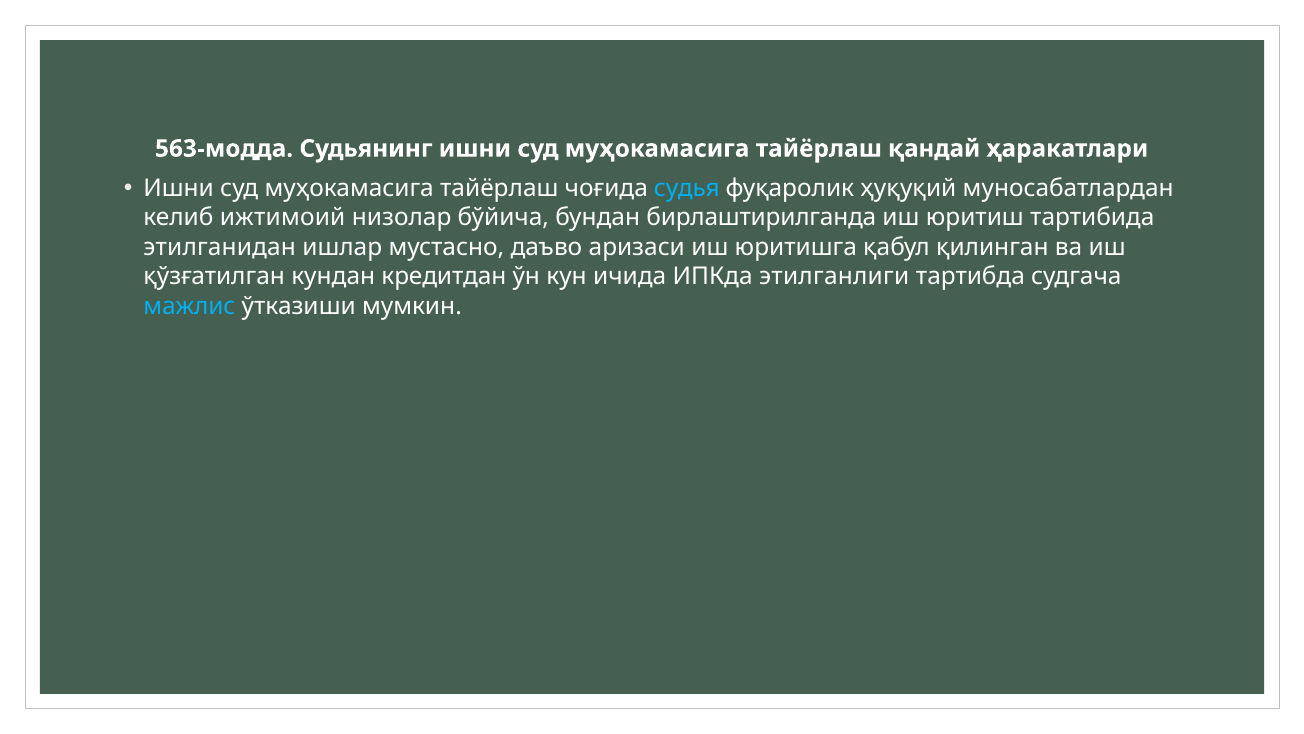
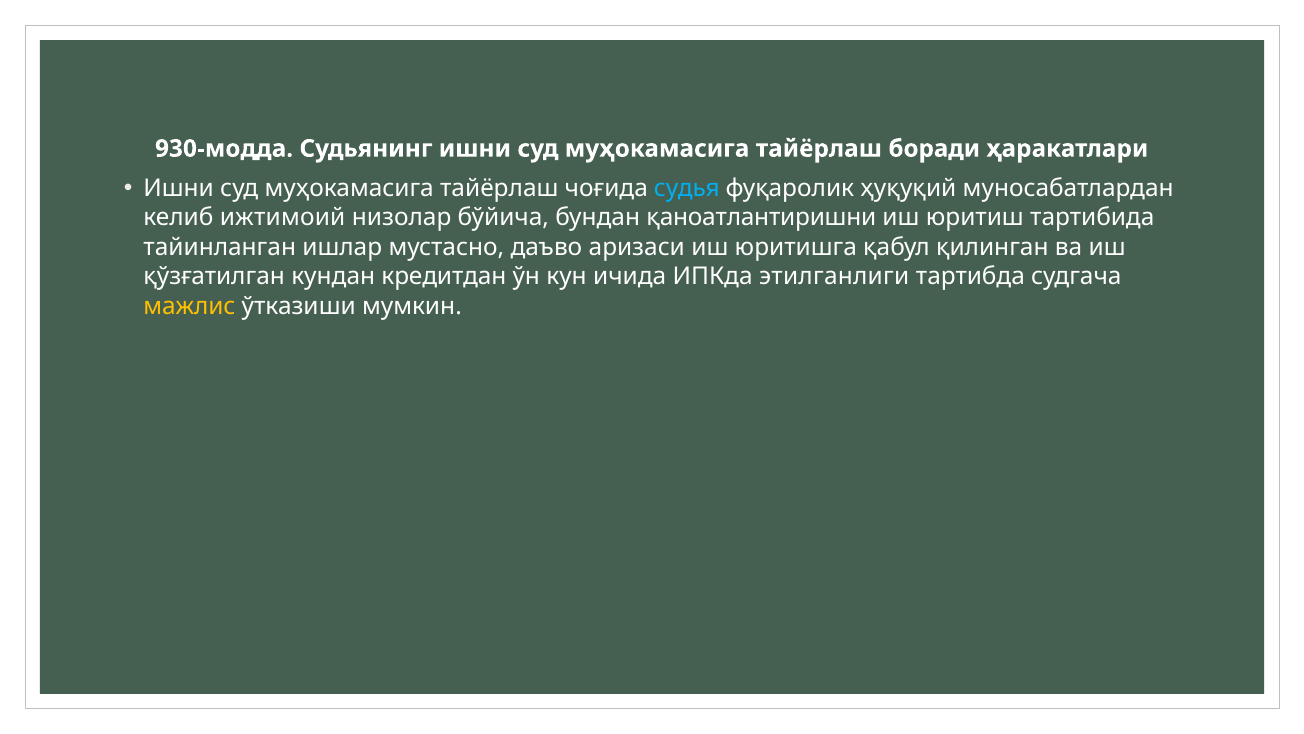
563-модда: 563-модда -> 930-модда (224, 149)
қандай: қандай -> боради (934, 149)
бирлаштирилганда: бирлаштирилганда -> қаноатлантиришни (761, 218)
этилганидан: этилганидан -> тайинланган (220, 247)
мажлис colour: light blue -> yellow (189, 306)
